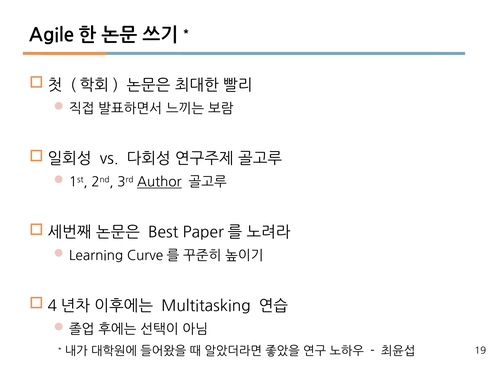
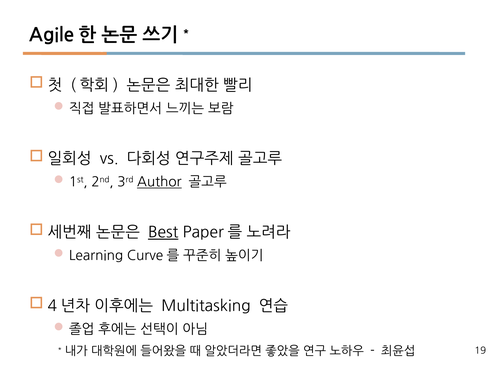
Best underline: none -> present (163, 232)
